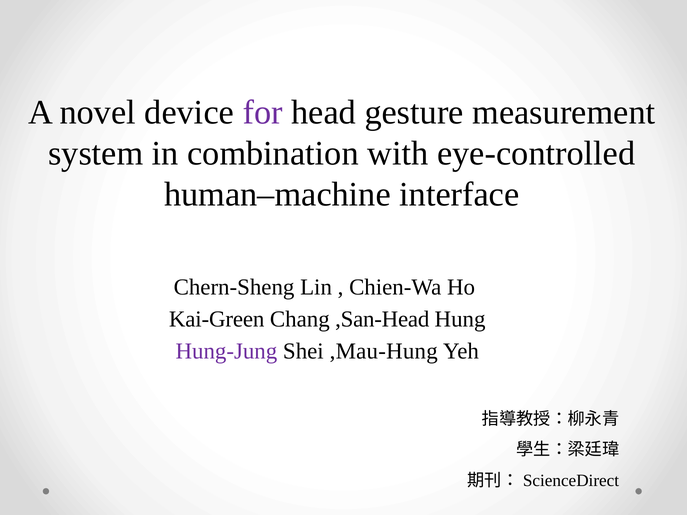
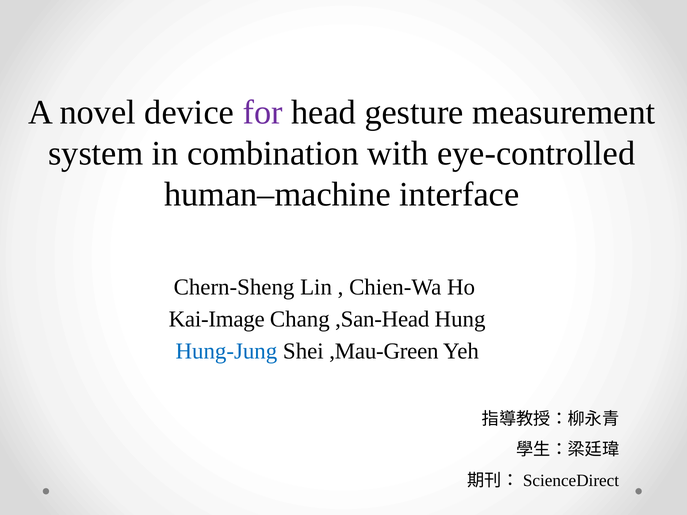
Kai-Green: Kai-Green -> Kai-Image (217, 319)
Hung-Jung colour: purple -> blue (226, 351)
,Mau-Hung: ,Mau-Hung -> ,Mau-Green (384, 351)
